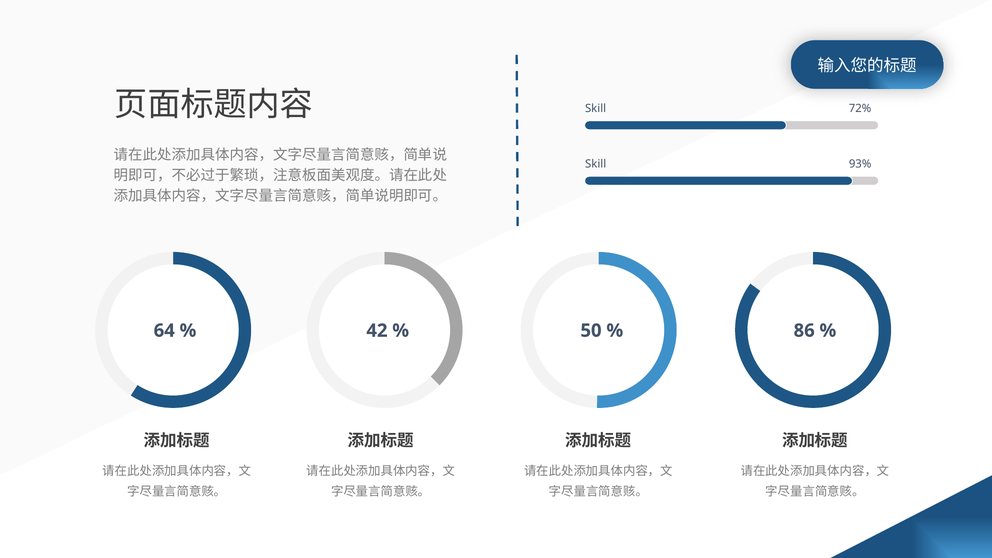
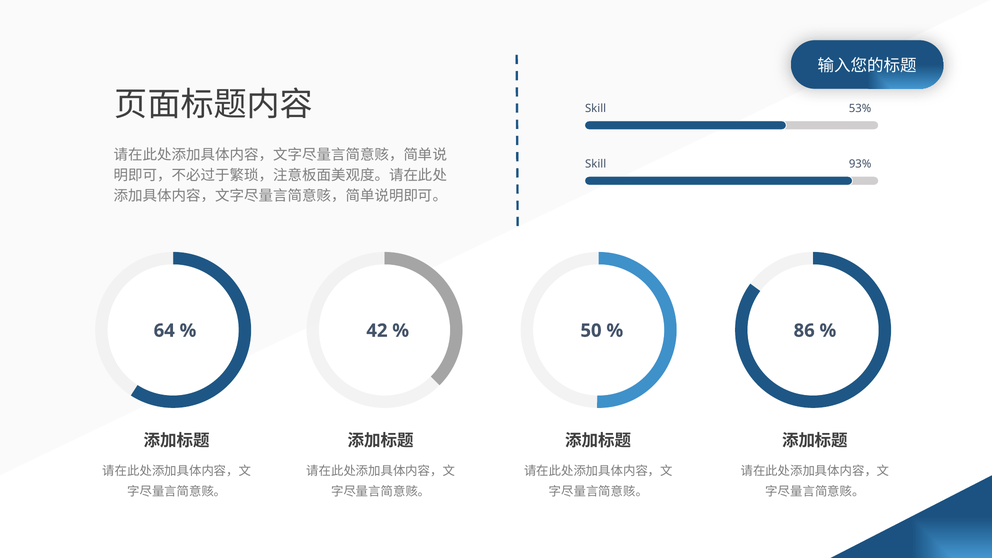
72%: 72% -> 53% (860, 108)
